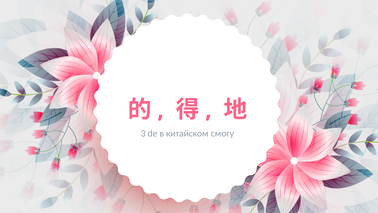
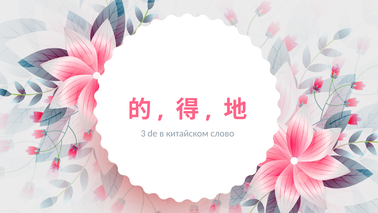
смогу: смогу -> слово (222, 133)
